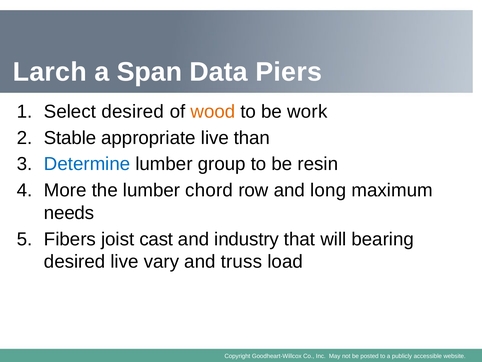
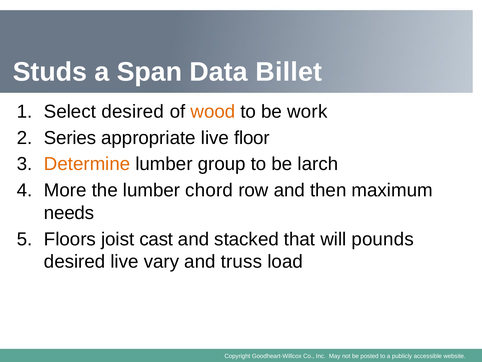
Larch: Larch -> Studs (50, 72)
Piers: Piers -> Billet (289, 72)
Stable: Stable -> Series (70, 138)
than: than -> floor (252, 138)
Determine colour: blue -> orange (87, 164)
resin: resin -> larch (318, 164)
long: long -> then (328, 190)
Fibers: Fibers -> Floors (70, 239)
industry: industry -> stacked (247, 239)
bearing: bearing -> pounds (383, 239)
